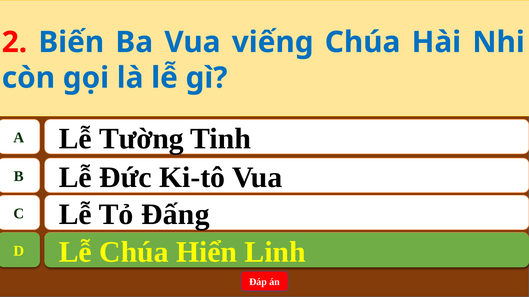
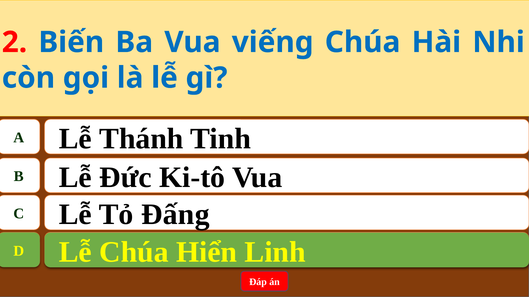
Tường: Tường -> Thánh (141, 139)
